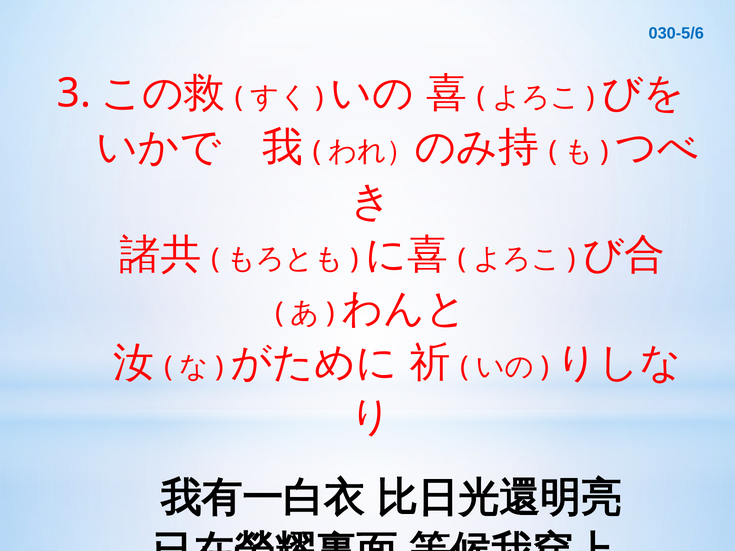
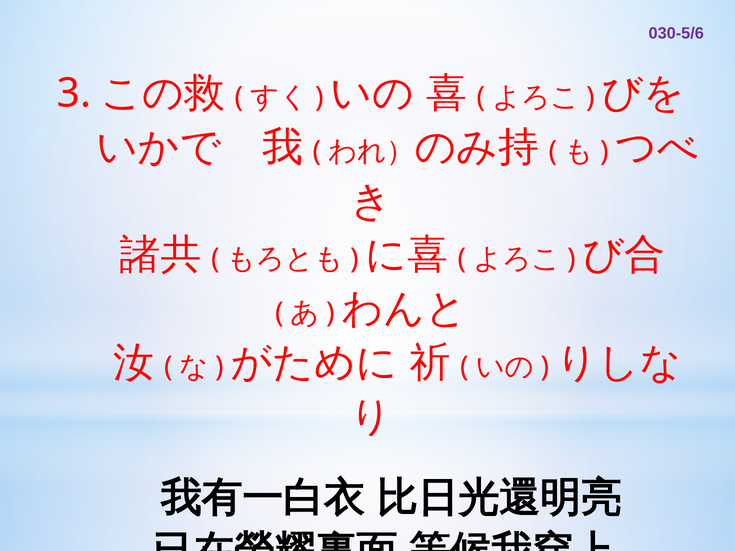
030-5/6 colour: blue -> purple (676, 33)
